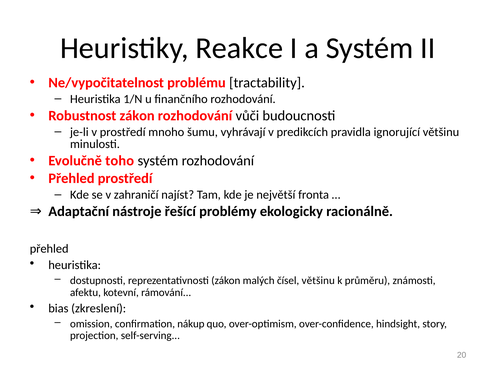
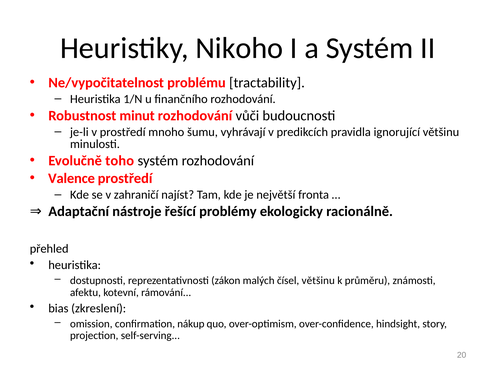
Reakce: Reakce -> Nikoho (239, 48)
Robustnost zákon: zákon -> minut (137, 116)
Přehled: Přehled -> Valence (72, 178)
